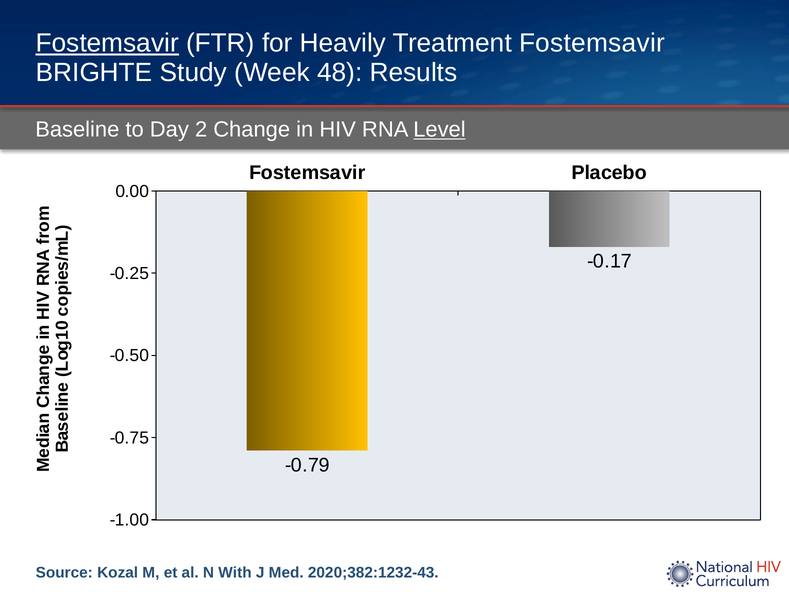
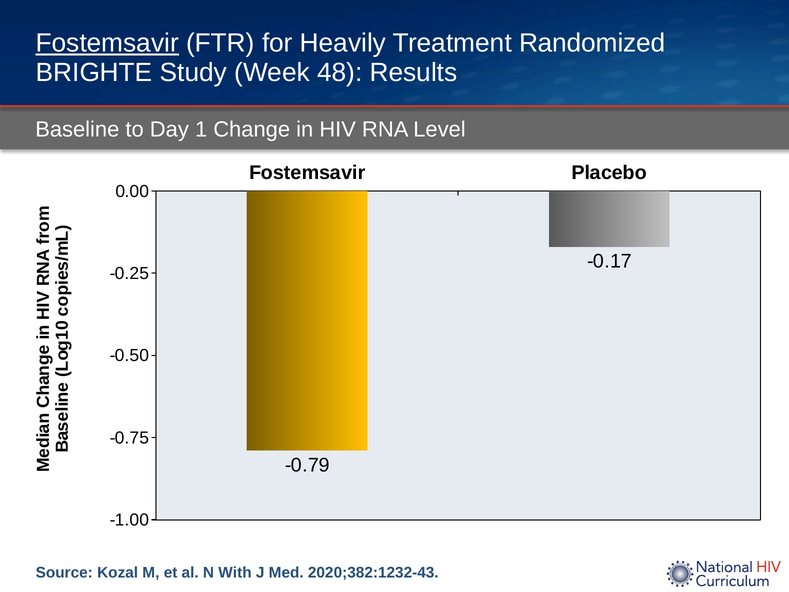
Treatment Fostemsavir: Fostemsavir -> Randomized (592, 43)
Day 2: 2 -> 1 (201, 130)
Level underline: present -> none (439, 130)
